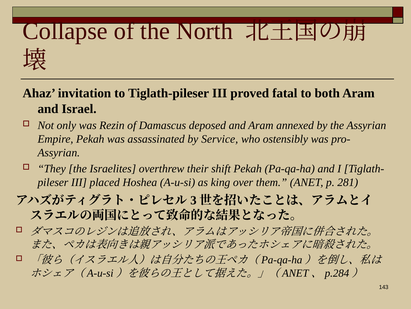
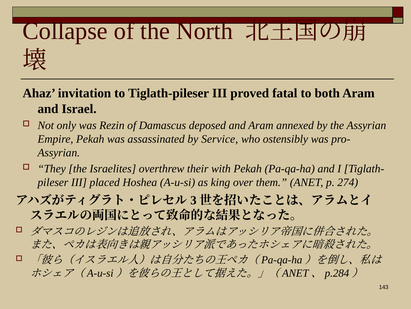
shift: shift -> with (221, 168)
281: 281 -> 274 (348, 182)
